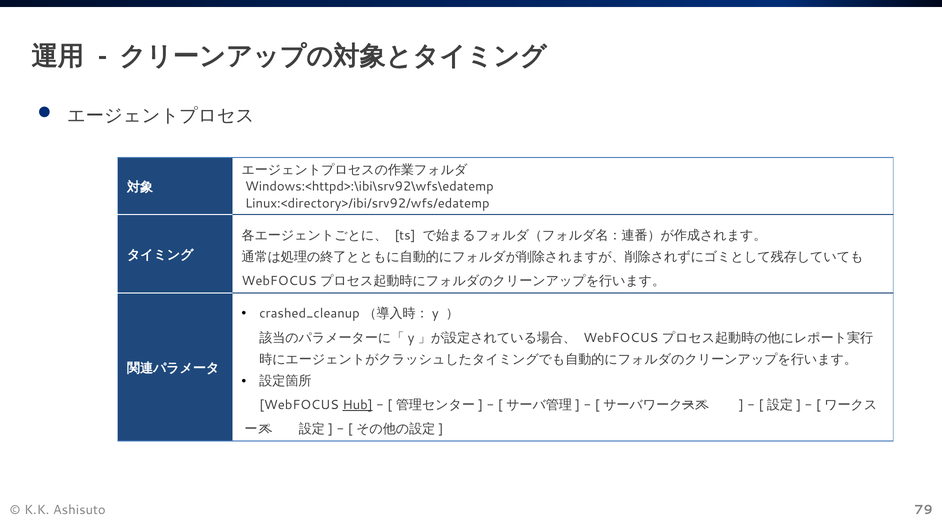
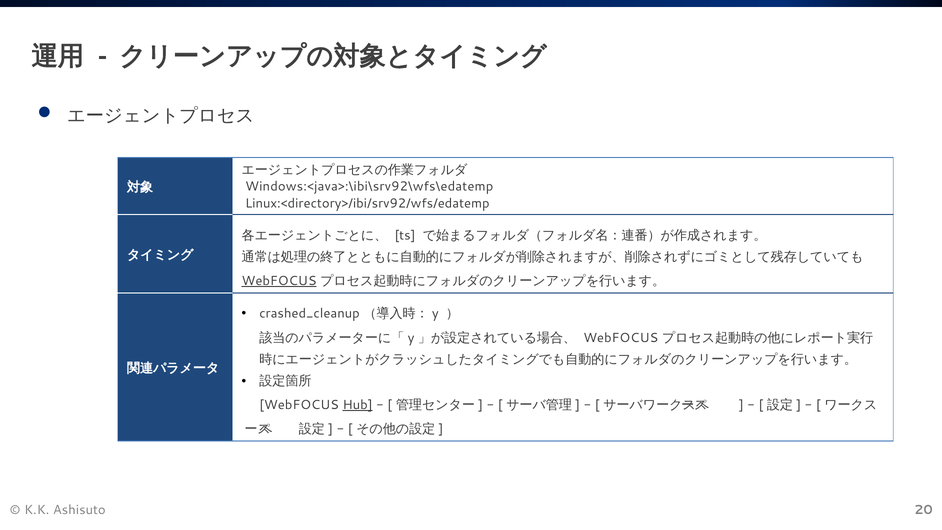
Windows:<httpd>:\ibi\srv92\wfs\edatemp: Windows:<httpd>:\ibi\srv92\wfs\edatemp -> Windows:<java>:\ibi\srv92\wfs\edatemp (369, 186)
WebFOCUS underline: none -> present (279, 281)
79: 79 -> 20 (924, 510)
